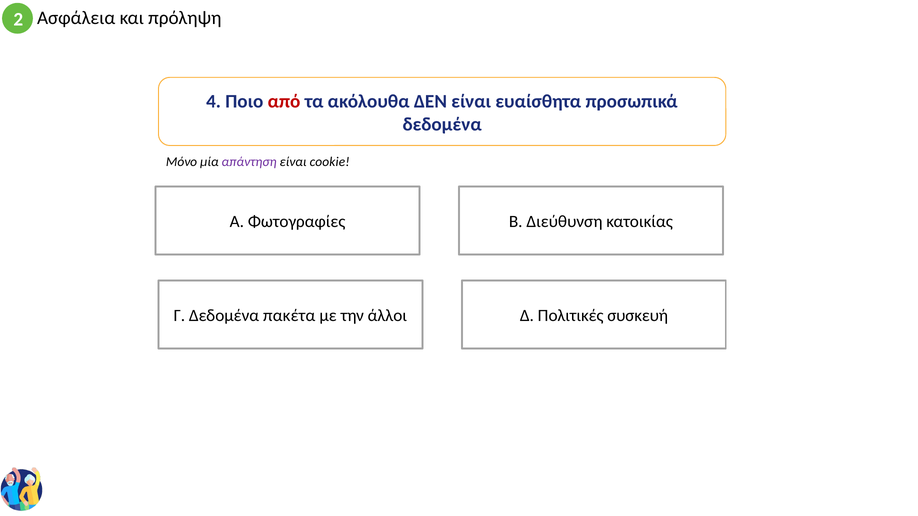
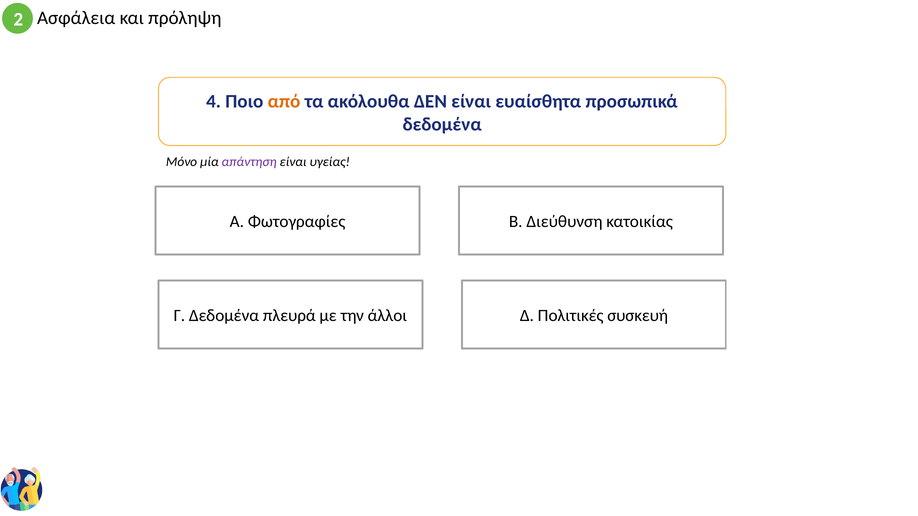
από colour: red -> orange (284, 101)
cookie: cookie -> υγείας (330, 162)
πακέτα: πακέτα -> πλευρά (289, 316)
